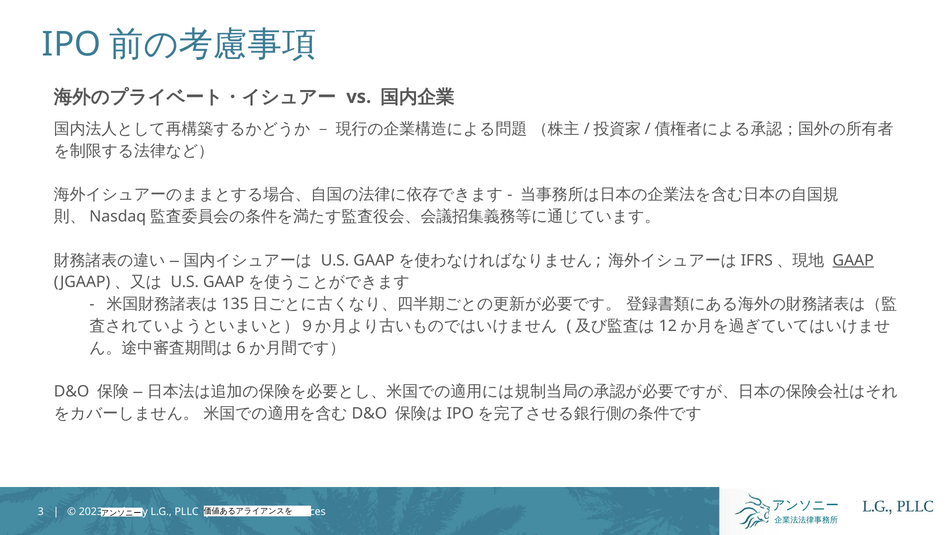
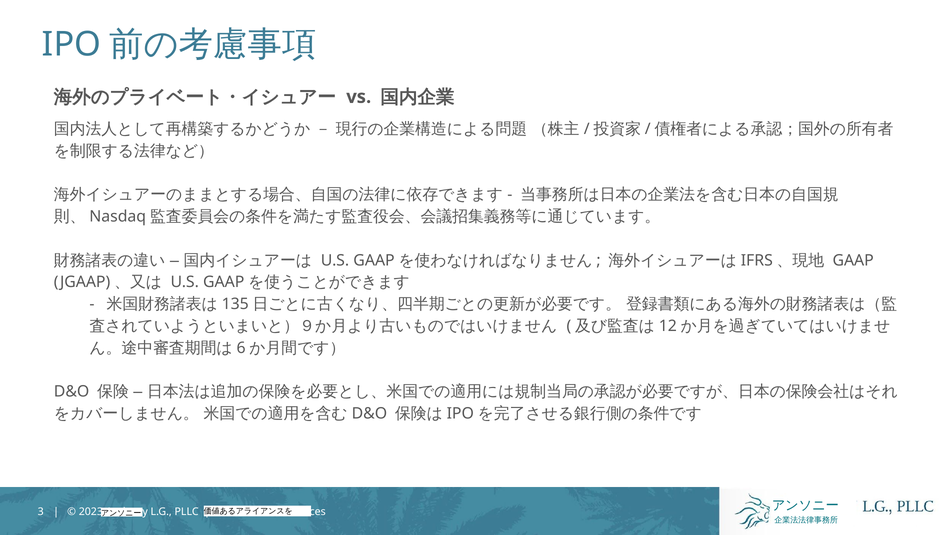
GAAP underline: present -> none (853, 260)
